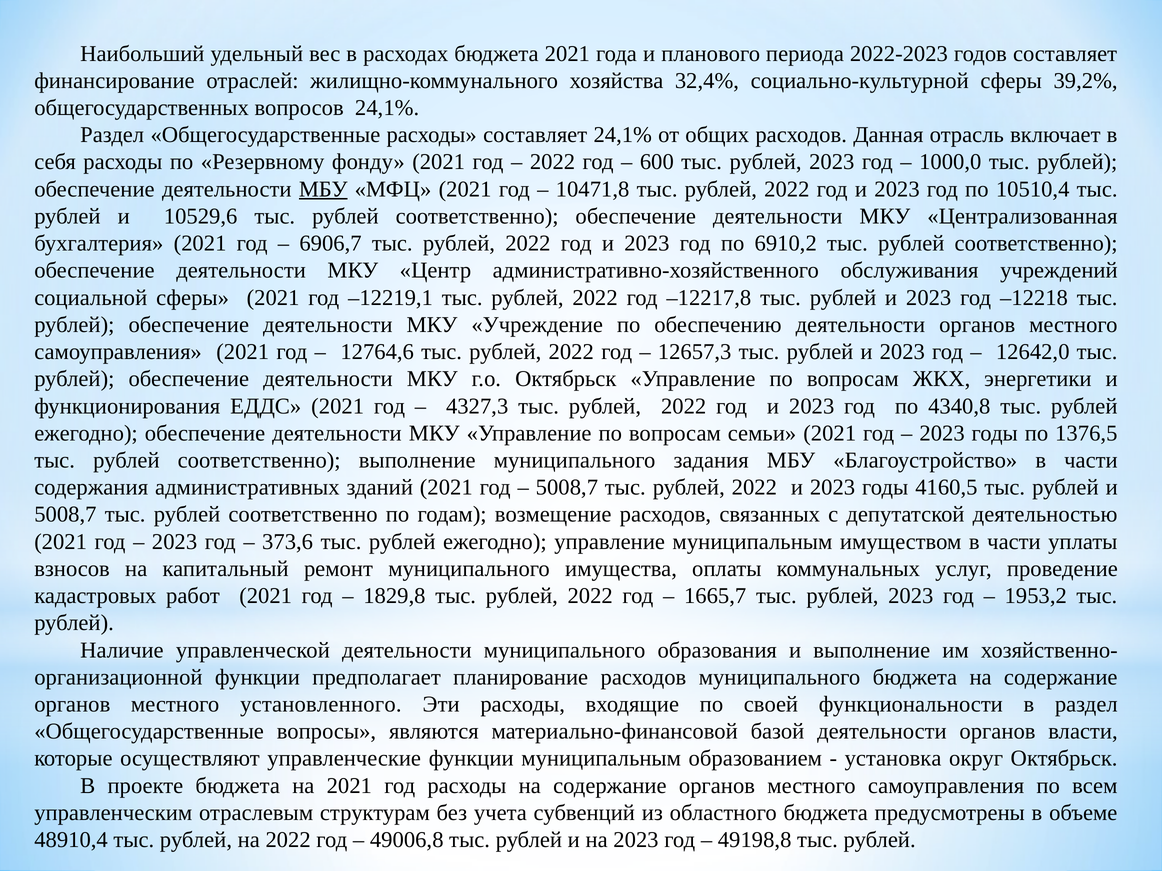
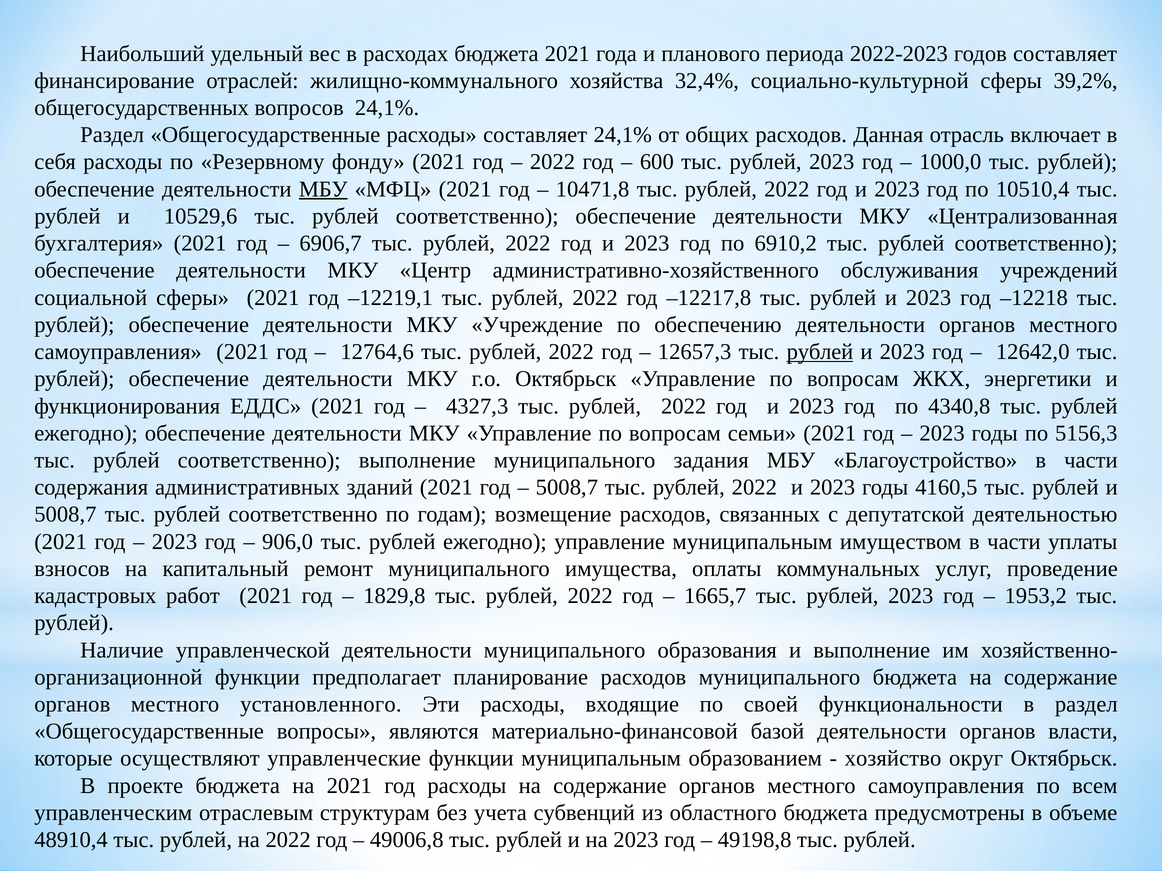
рублей underline: none -> present (820, 352)
1376,5: 1376,5 -> 5156,3 (1086, 433)
373,6: 373,6 -> 906,0 (288, 542)
установка: установка -> хозяйство (893, 759)
